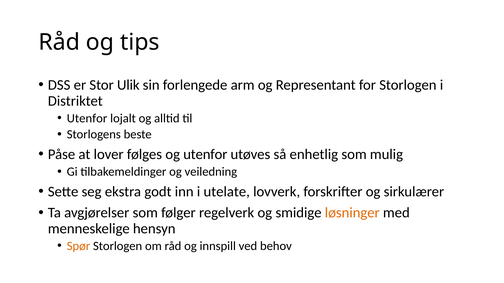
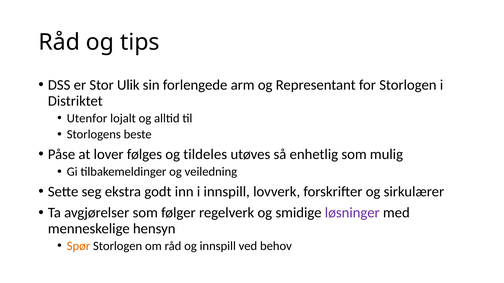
og utenfor: utenfor -> tildeles (205, 155)
i utelate: utelate -> innspill (227, 192)
løsninger colour: orange -> purple (352, 213)
